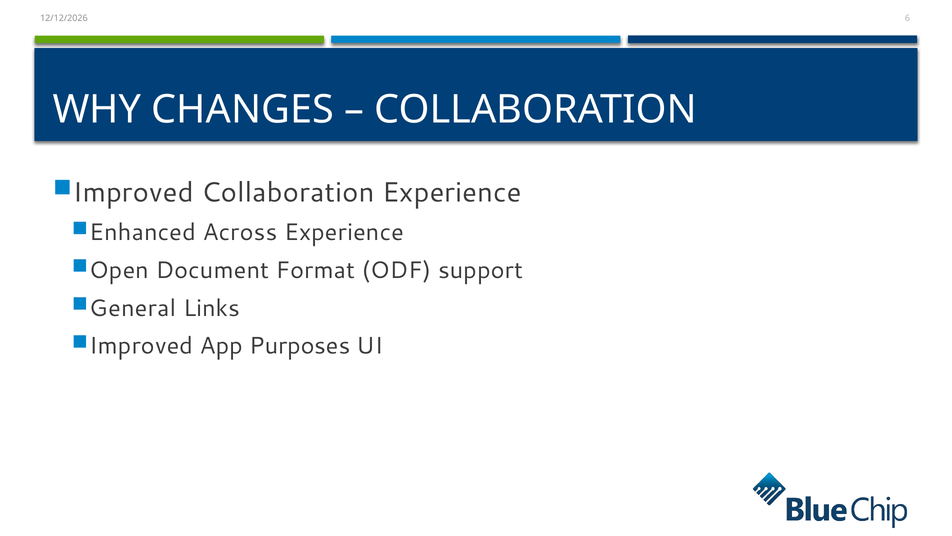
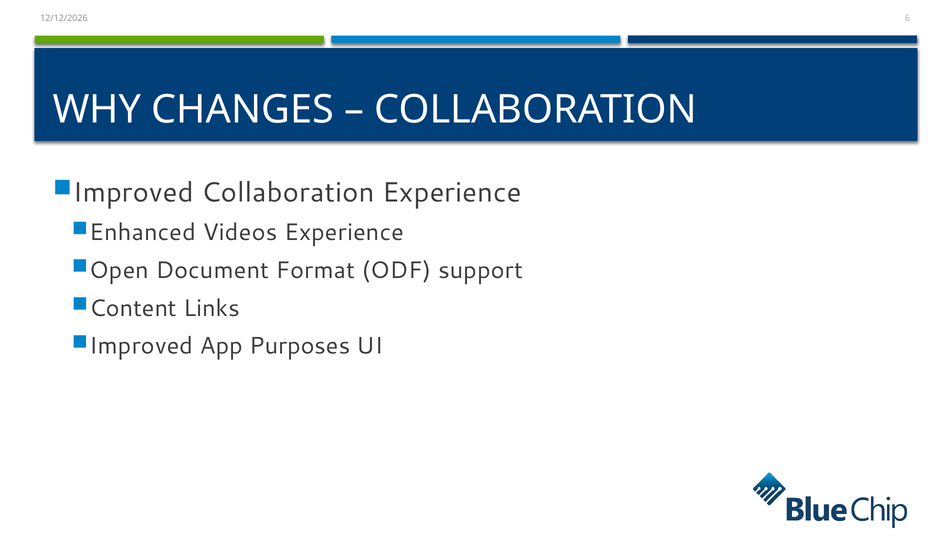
Across: Across -> Videos (240, 232)
General: General -> Content (133, 308)
